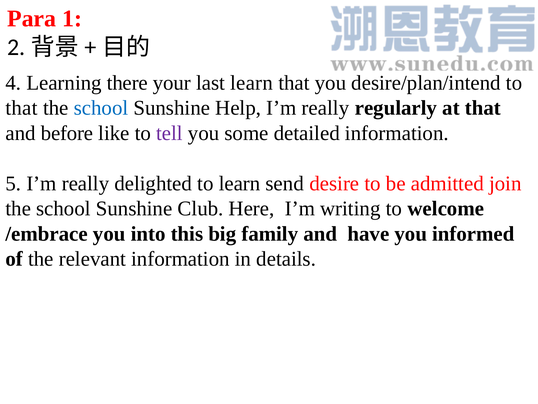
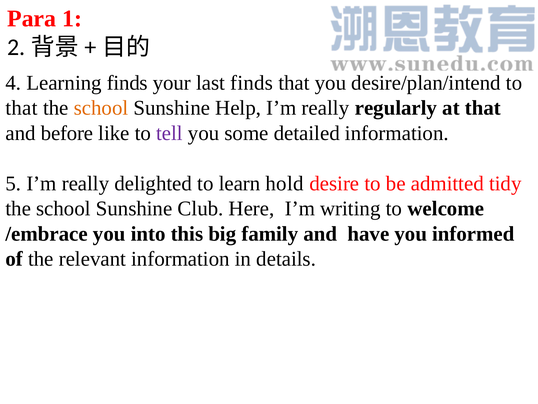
Learning there: there -> finds (127, 83)
last learn: learn -> finds (252, 83)
school colour: blue -> orange (101, 108)
send: send -> hold (285, 183)
join: join -> tidy (505, 183)
